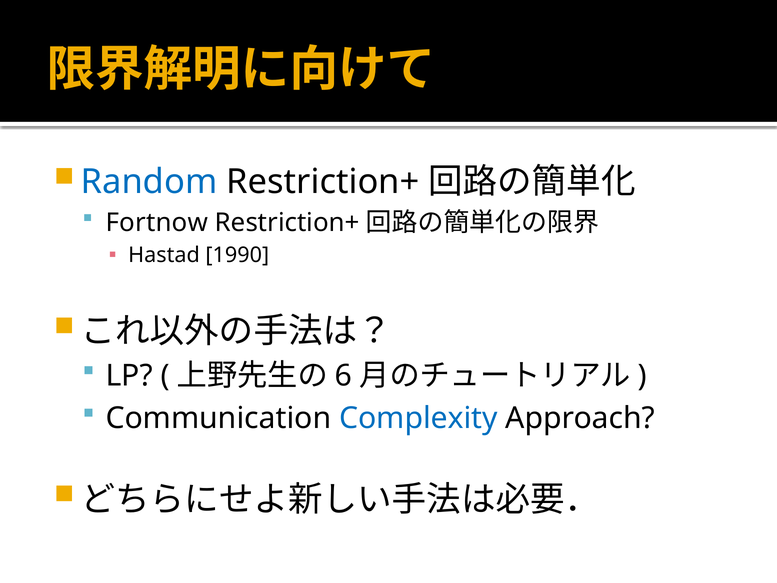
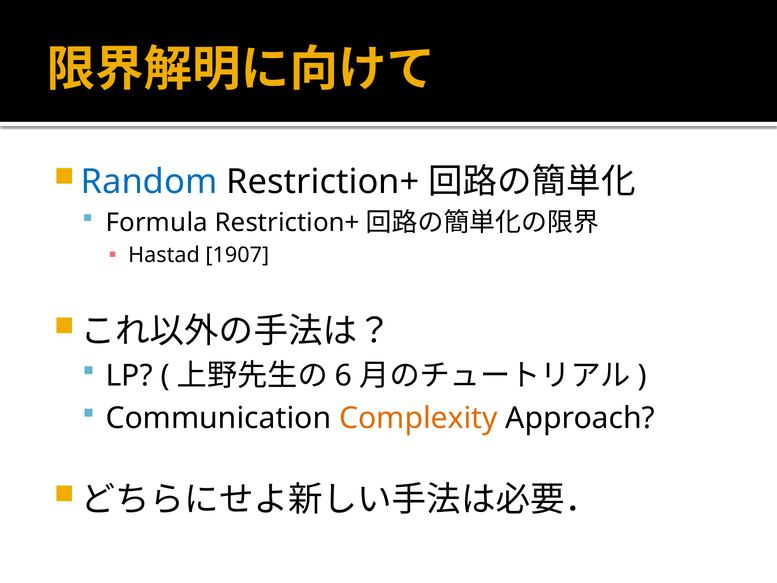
Fortnow: Fortnow -> Formula (157, 223)
1990: 1990 -> 1907 (237, 255)
Complexity colour: blue -> orange (418, 418)
